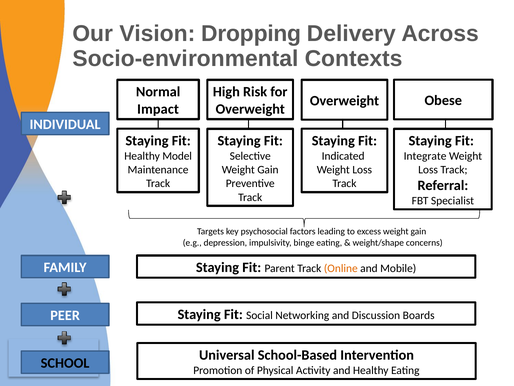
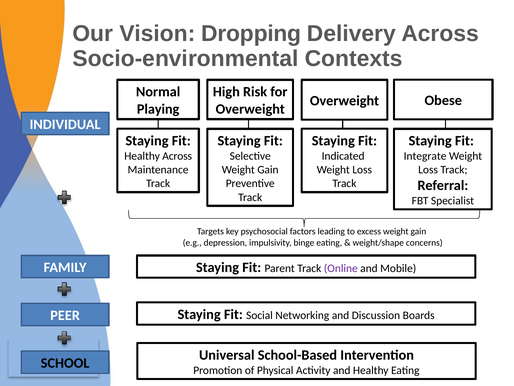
Impact: Impact -> Playing (158, 109)
Healthy Model: Model -> Across (177, 156)
Online colour: orange -> purple (341, 268)
